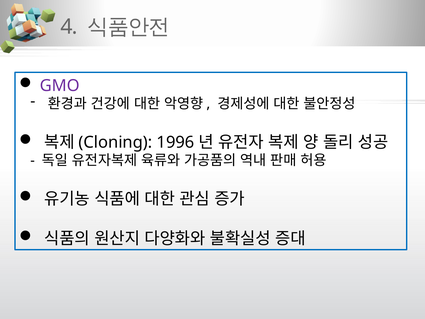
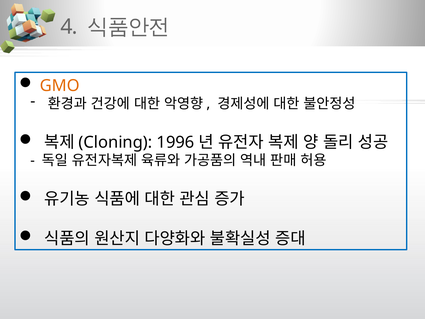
GMO colour: purple -> orange (60, 86)
